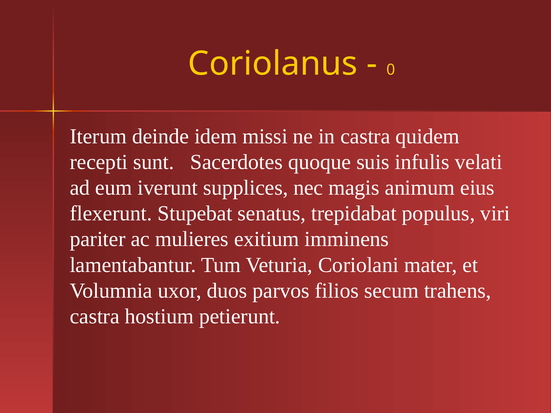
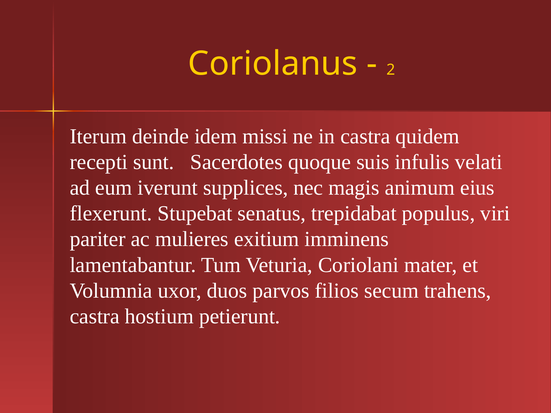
0: 0 -> 2 (391, 70)
